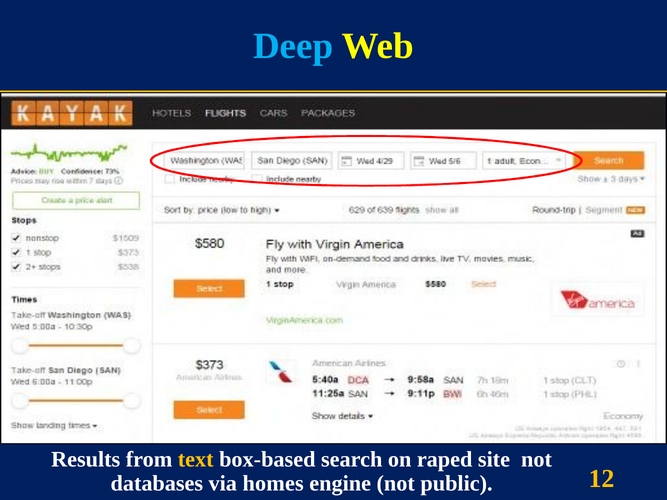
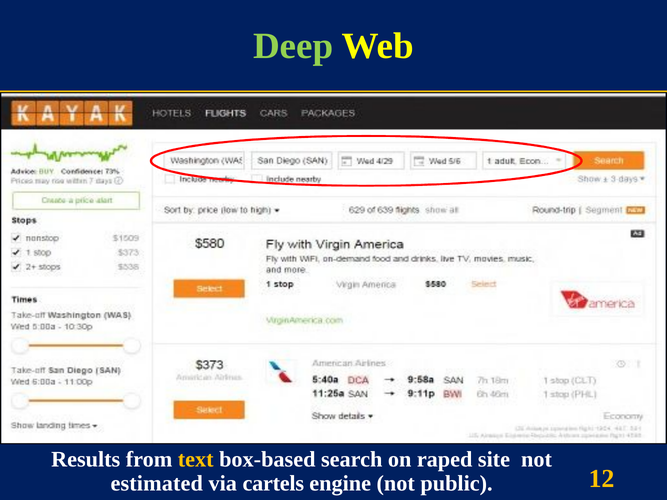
Deep colour: light blue -> light green (293, 46)
databases: databases -> estimated (157, 484)
homes: homes -> cartels (273, 484)
